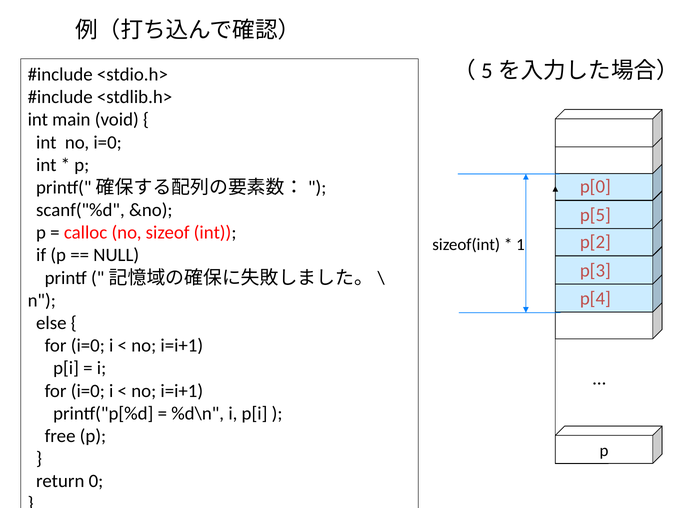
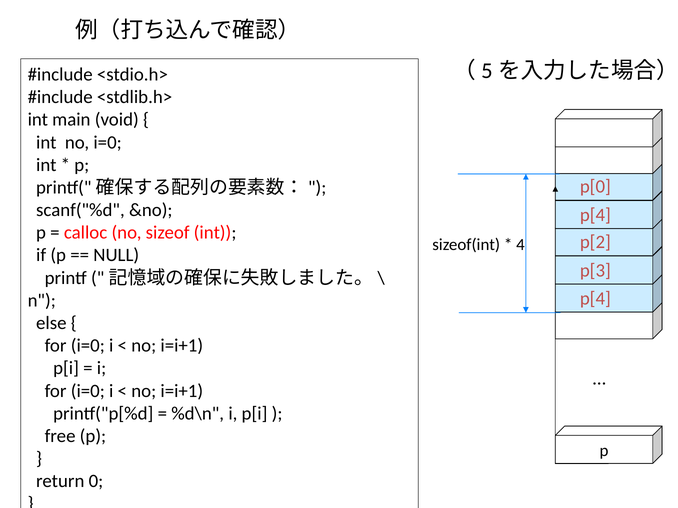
p[5: p[5 -> p[4 (595, 215)
1: 1 -> 4 (520, 245)
